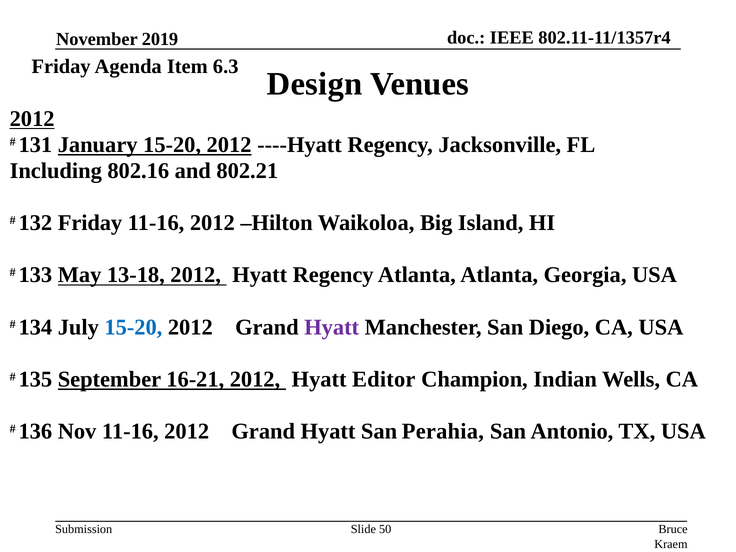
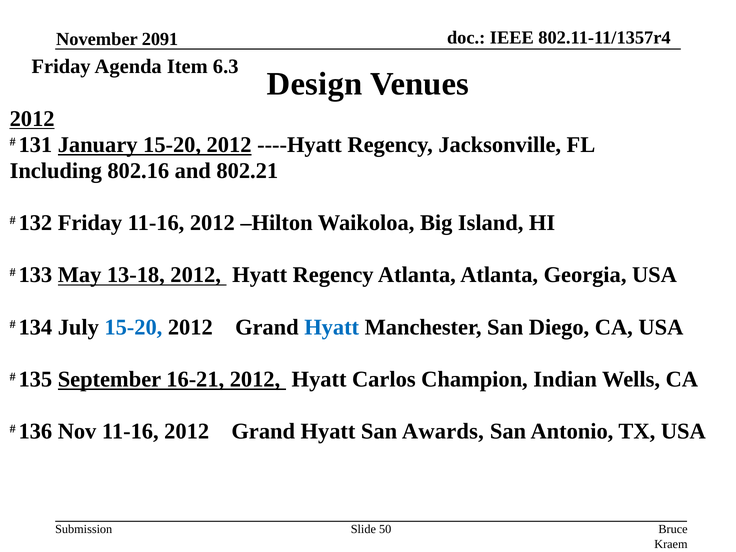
2019: 2019 -> 2091 (160, 39)
Hyatt colour: purple -> blue (332, 327)
Editor: Editor -> Carlos (384, 379)
Perahia: Perahia -> Awards (443, 431)
